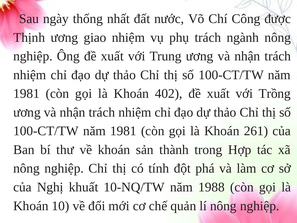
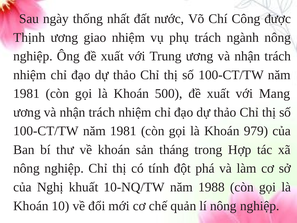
402: 402 -> 500 (169, 94)
Trồng: Trồng -> Mang (275, 94)
261: 261 -> 979 (256, 131)
thành: thành -> tháng (174, 150)
